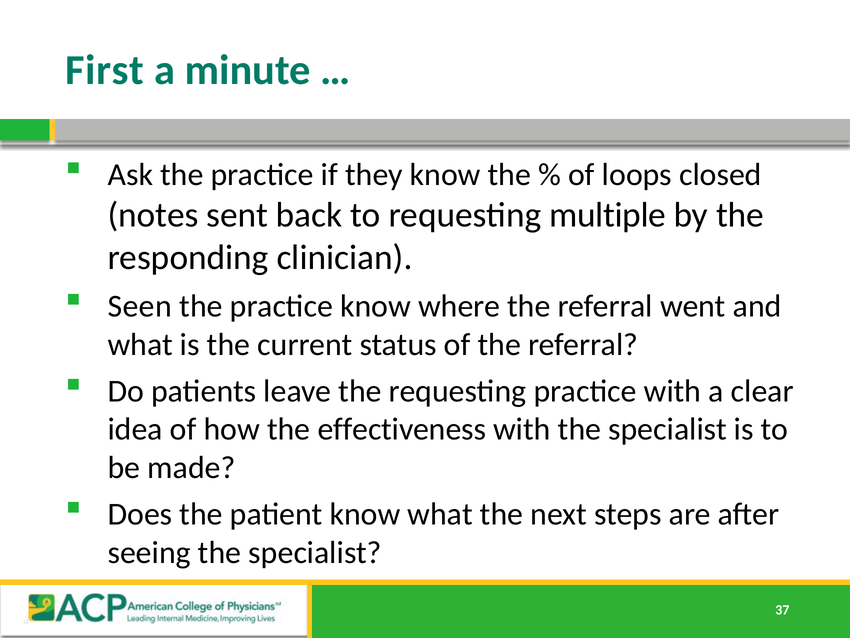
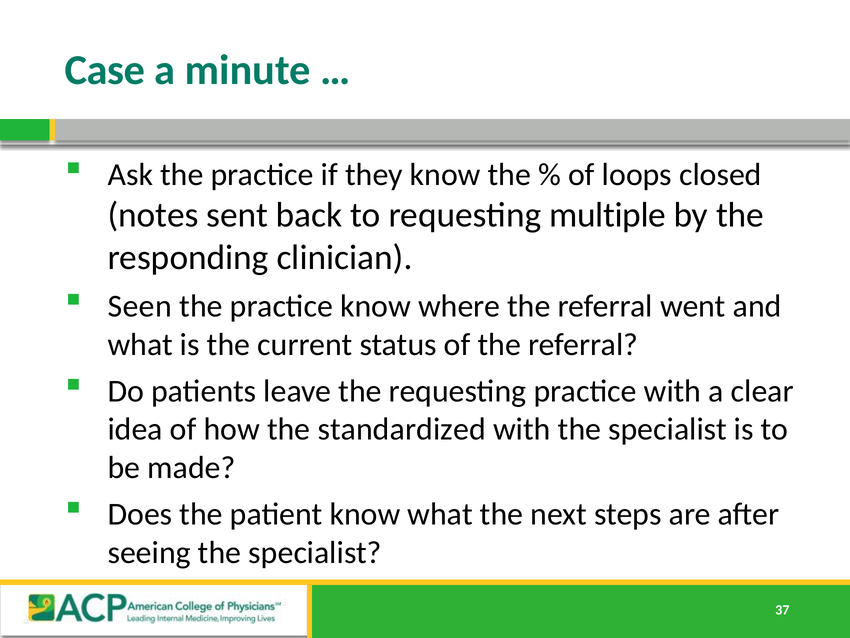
First: First -> Case (105, 70)
effectiveness: effectiveness -> standardized (402, 429)
